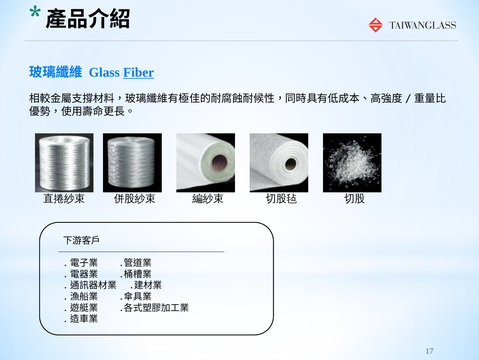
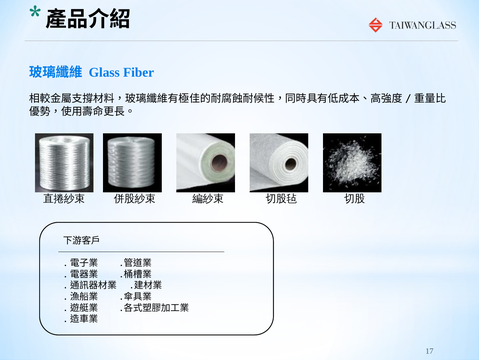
Fiber underline: present -> none (139, 72)
